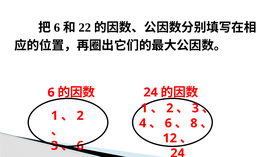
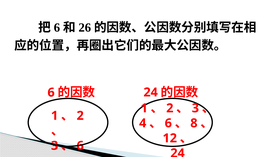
22: 22 -> 26 (85, 27)
